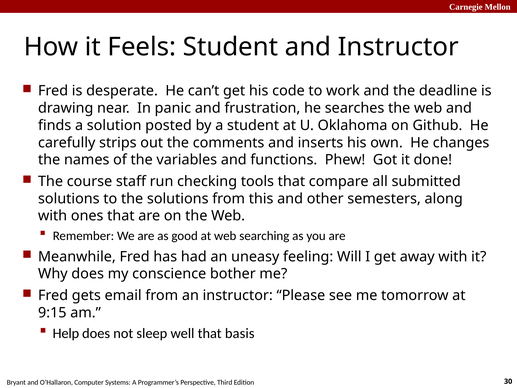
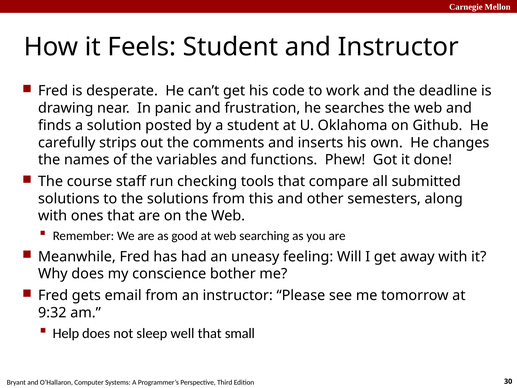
9:15: 9:15 -> 9:32 (52, 312)
basis: basis -> small (240, 333)
